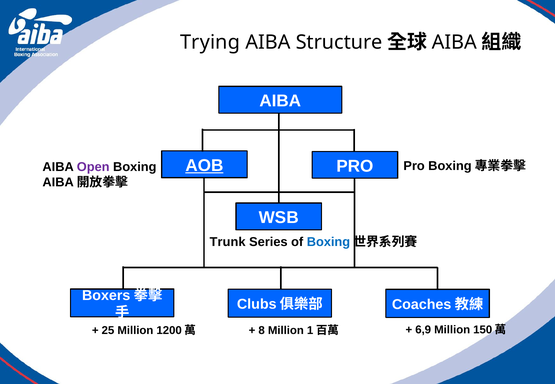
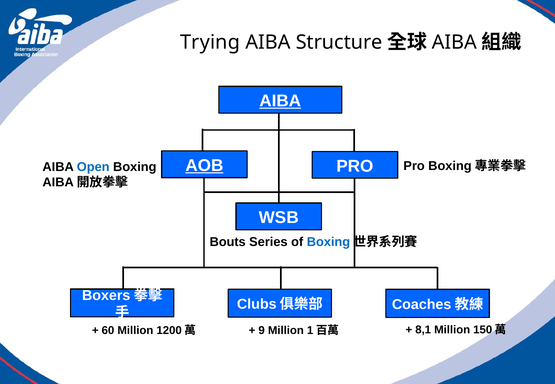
AIBA underline: none -> present (280, 101)
Open colour: purple -> blue (93, 167)
Trunk: Trunk -> Bouts (228, 242)
25: 25 -> 60 (108, 331)
8: 8 -> 9 (262, 331)
6,9: 6,9 -> 8,1 (423, 330)
